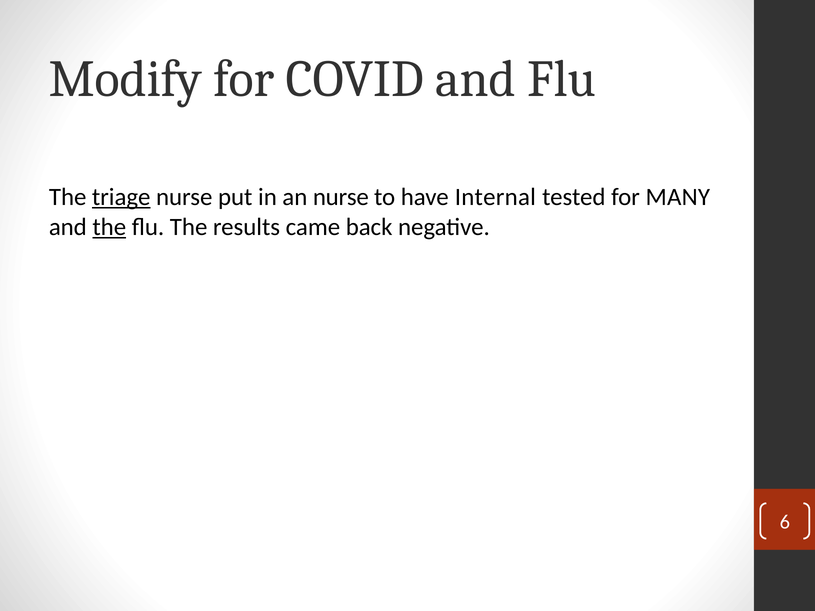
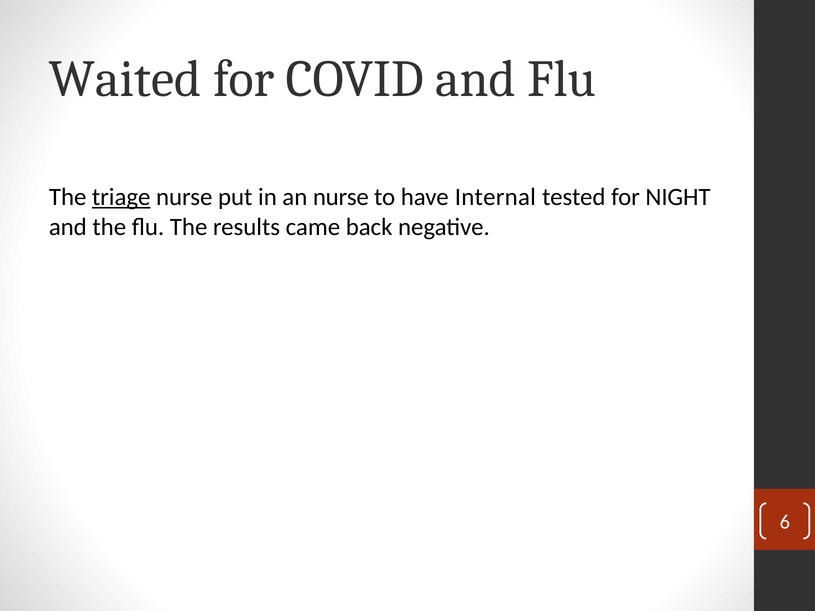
Modify: Modify -> Waited (125, 79)
MANY: MANY -> NIGHT (678, 197)
the underline: present -> none (109, 227)
